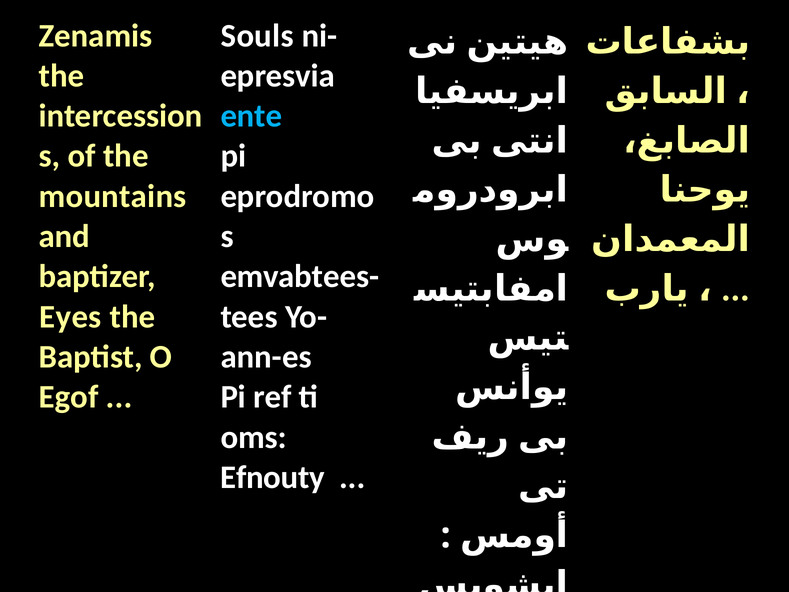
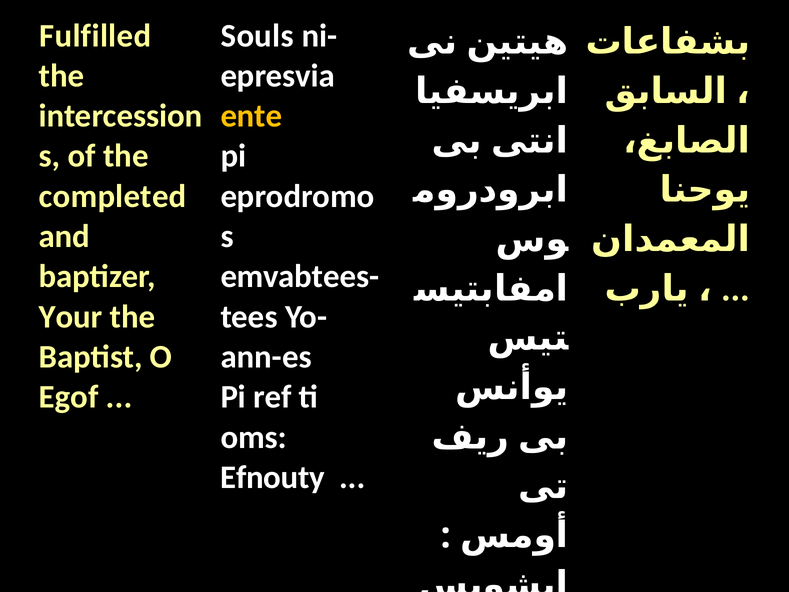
Zenamis: Zenamis -> Fulfilled (95, 36)
ente colour: light blue -> yellow (251, 116)
mountains: mountains -> completed (113, 196)
Eyes: Eyes -> Your (71, 317)
